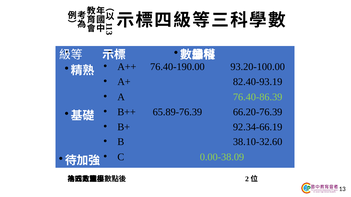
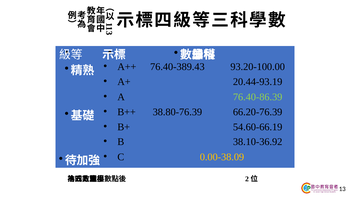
76.40-190.00: 76.40-190.00 -> 76.40-389.43 (177, 67)
82.40-93.19: 82.40-93.19 -> 20.44-93.19 (258, 82)
65.89-76.39: 65.89-76.39 -> 38.80-76.39 (177, 112)
92.34-66.19: 92.34-66.19 -> 54.60-66.19 (258, 127)
38.10-32.60: 38.10-32.60 -> 38.10-36.92 (258, 142)
0.00-38.09 colour: light green -> yellow (222, 157)
